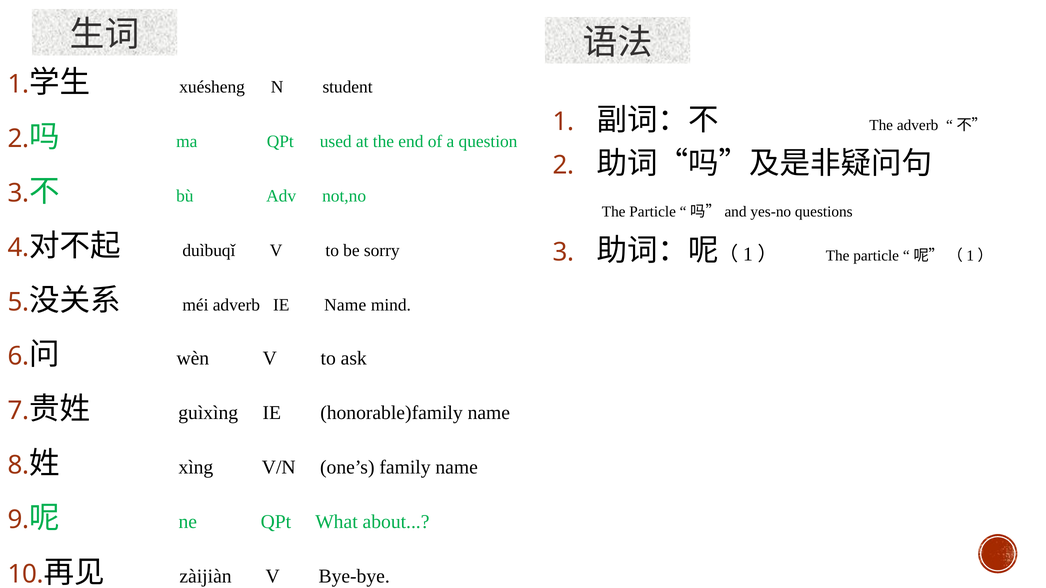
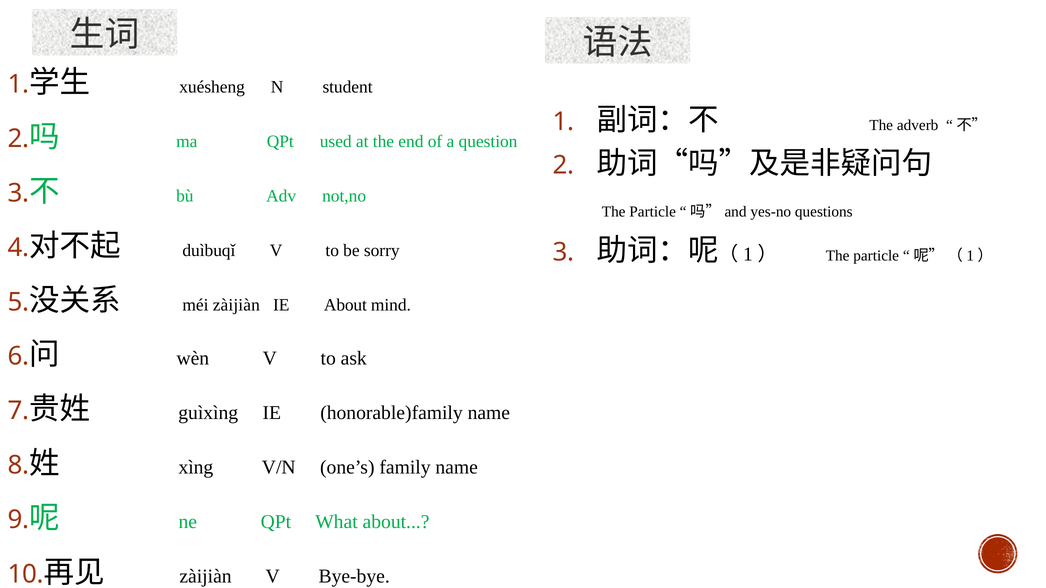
méi adverb: adverb -> zàijiàn (236, 305)
IE Name: Name -> About (345, 305)
